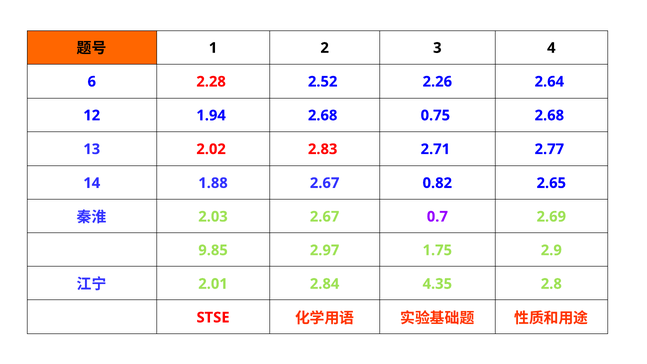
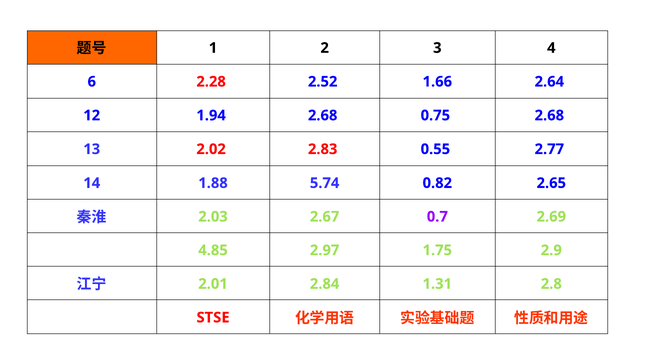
2.26: 2.26 -> 1.66 (437, 82)
2.71: 2.71 -> 0.55 (435, 149)
1.88 2.67: 2.67 -> 5.74 (325, 183)
9.85: 9.85 -> 4.85 (213, 250)
4.35: 4.35 -> 1.31 (437, 284)
